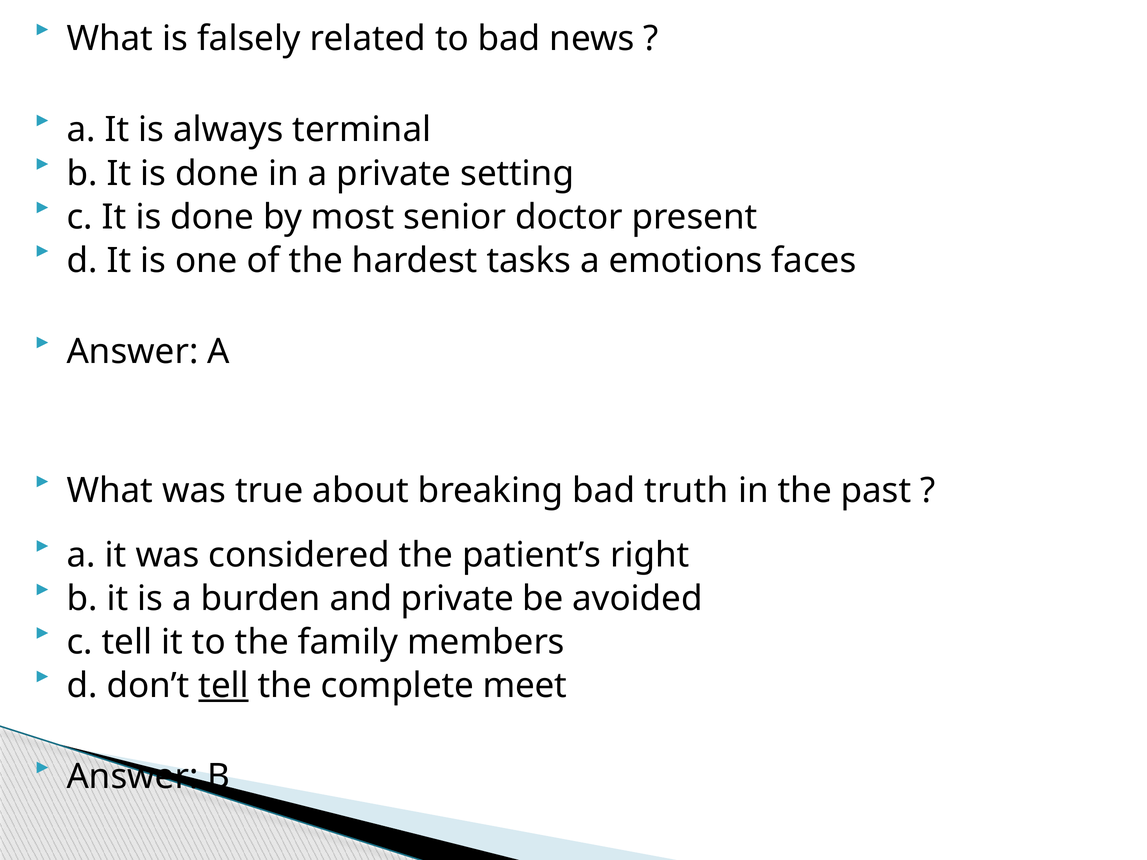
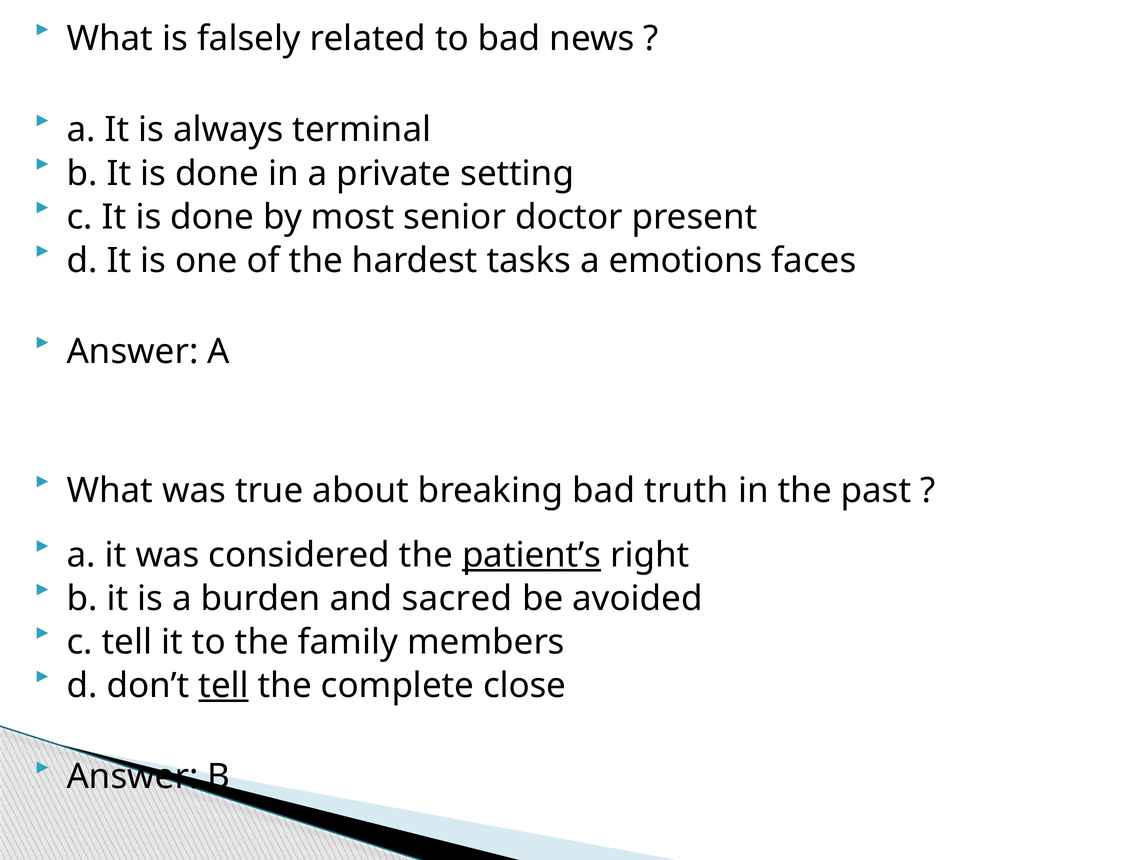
patient’s underline: none -> present (532, 555)
and private: private -> sacred (457, 599)
meet: meet -> close (525, 686)
